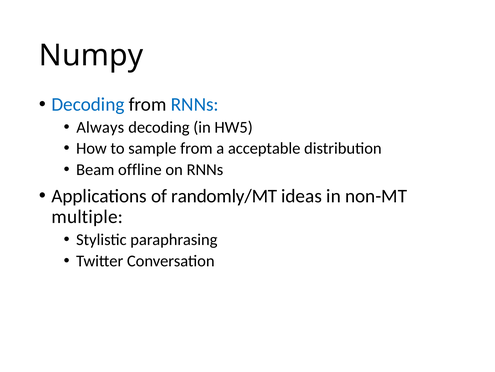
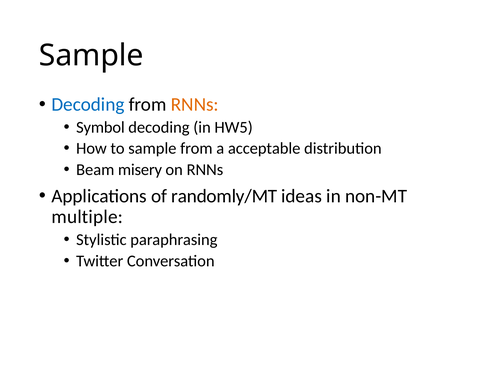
Numpy: Numpy -> Sample (91, 55)
RNNs colour: blue -> orange (195, 104)
Always: Always -> Symbol (100, 127)
offline: offline -> misery (140, 169)
